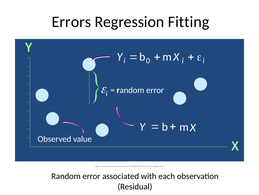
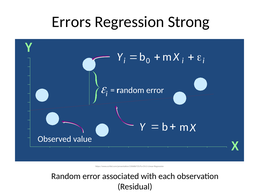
Fitting: Fitting -> Strong (189, 22)
